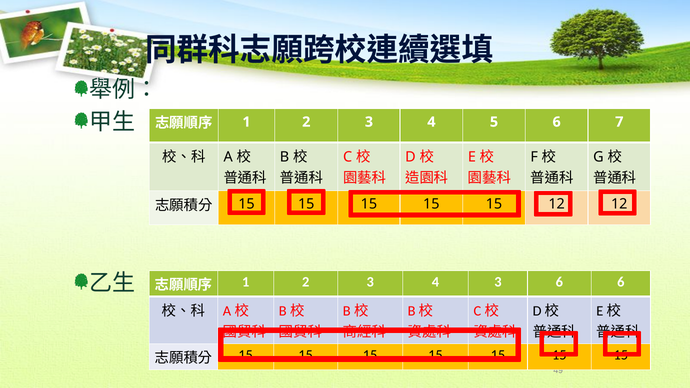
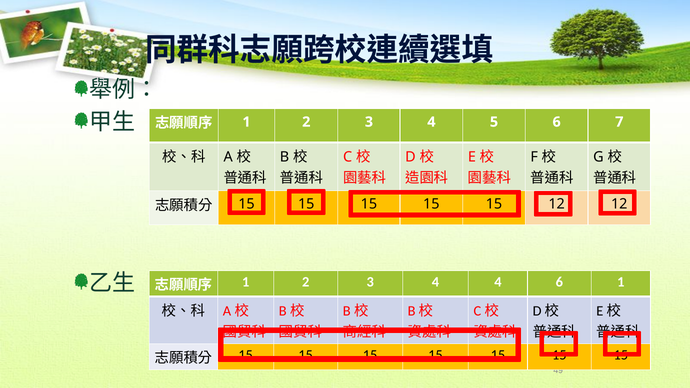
4 3: 3 -> 4 (498, 282)
6 6: 6 -> 1 (621, 282)
